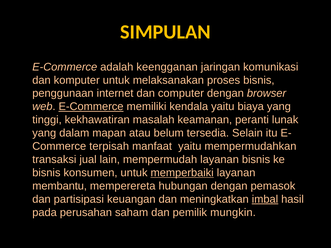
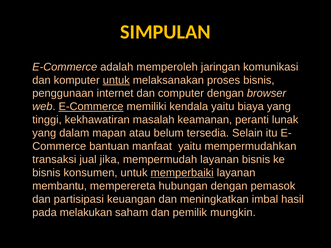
keengganan: keengganan -> memperoleh (167, 67)
untuk underline: none -> present (116, 80)
terpisah: terpisah -> bantuan (109, 146)
lain: lain -> jika (110, 160)
imbal underline: present -> none (265, 199)
perusahan: perusahan -> melakukan (86, 213)
